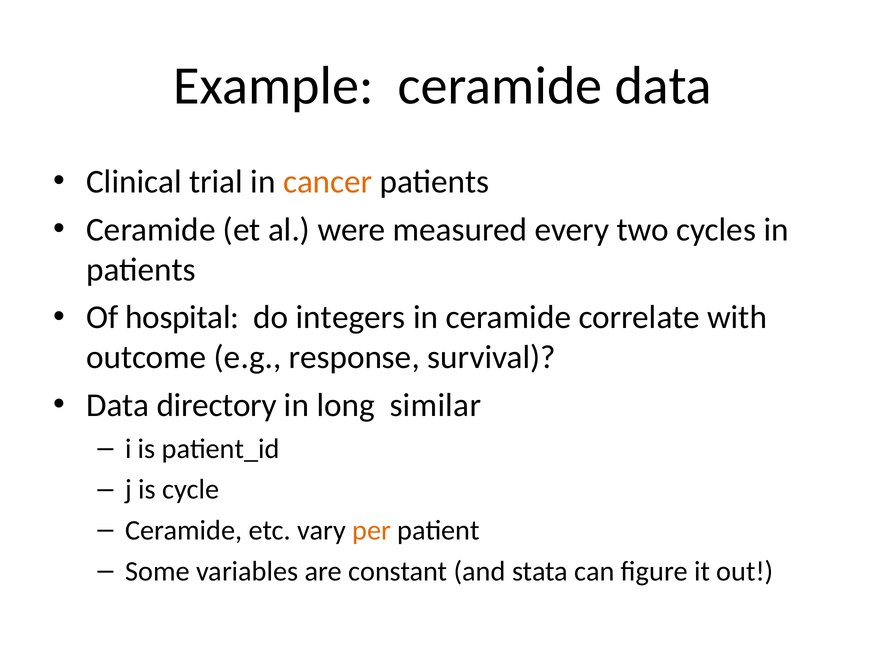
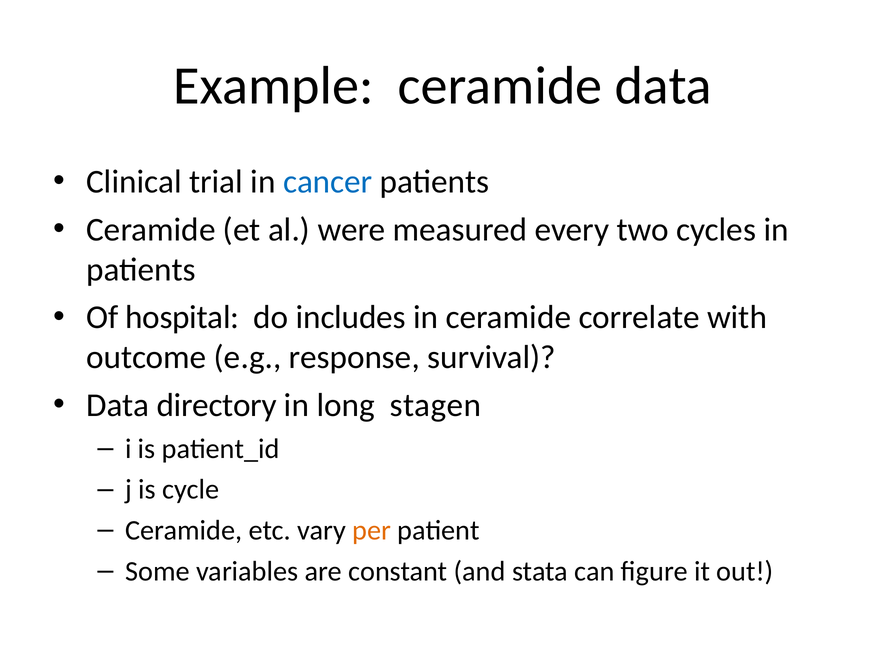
cancer colour: orange -> blue (328, 182)
integers: integers -> includes (351, 317)
similar: similar -> stagen (435, 405)
